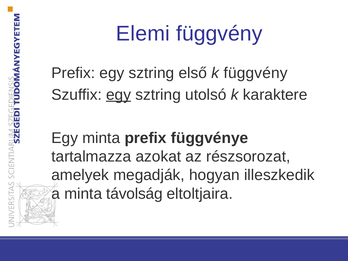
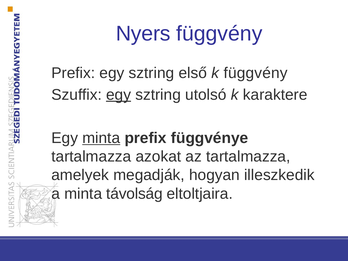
Elemi: Elemi -> Nyers (143, 34)
minta underline: none -> present (101, 138)
az részsorozat: részsorozat -> tartalmazza (248, 157)
